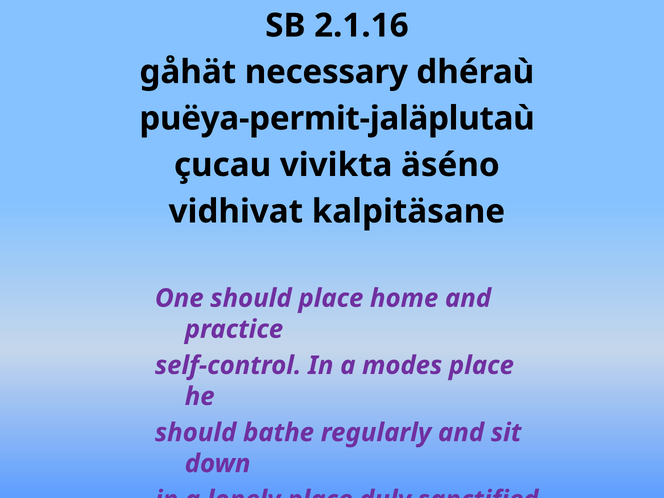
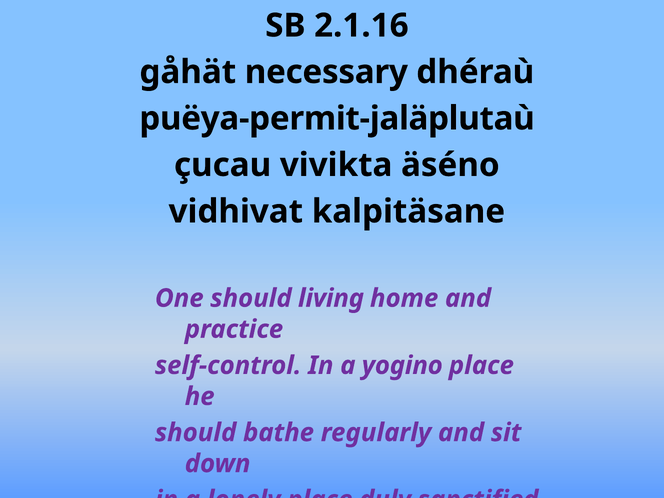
should place: place -> living (331, 298)
modes: modes -> yogino (402, 365)
